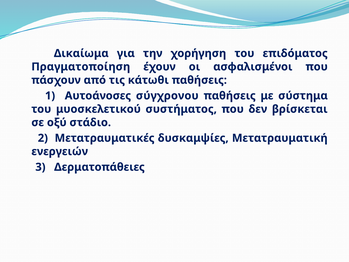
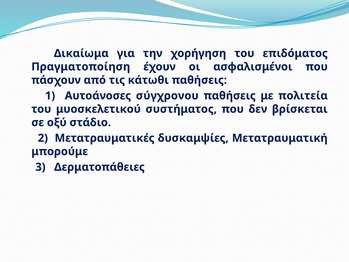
σύστημα: σύστημα -> πολιτεία (303, 96)
ενεργειών: ενεργειών -> μπορούμε (60, 151)
